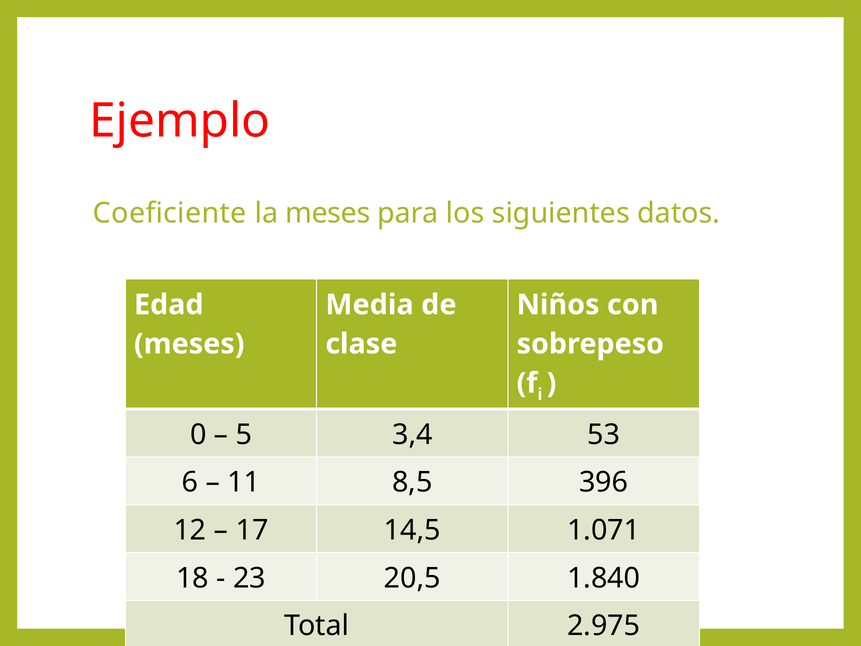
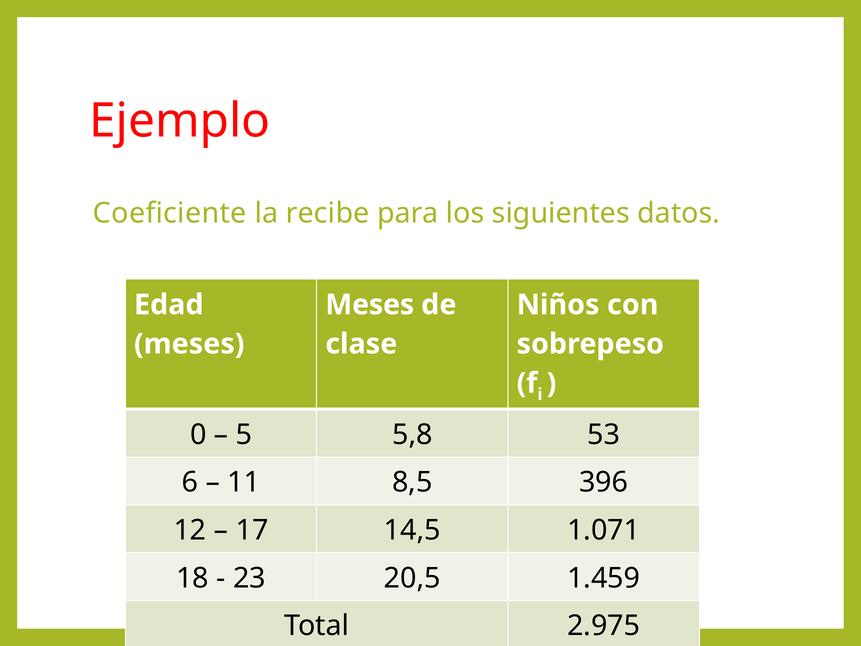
la meses: meses -> recibe (328, 213)
Media: Media -> Meses (370, 305)
3,4: 3,4 -> 5,8 (412, 434)
1.840: 1.840 -> 1.459 (604, 578)
